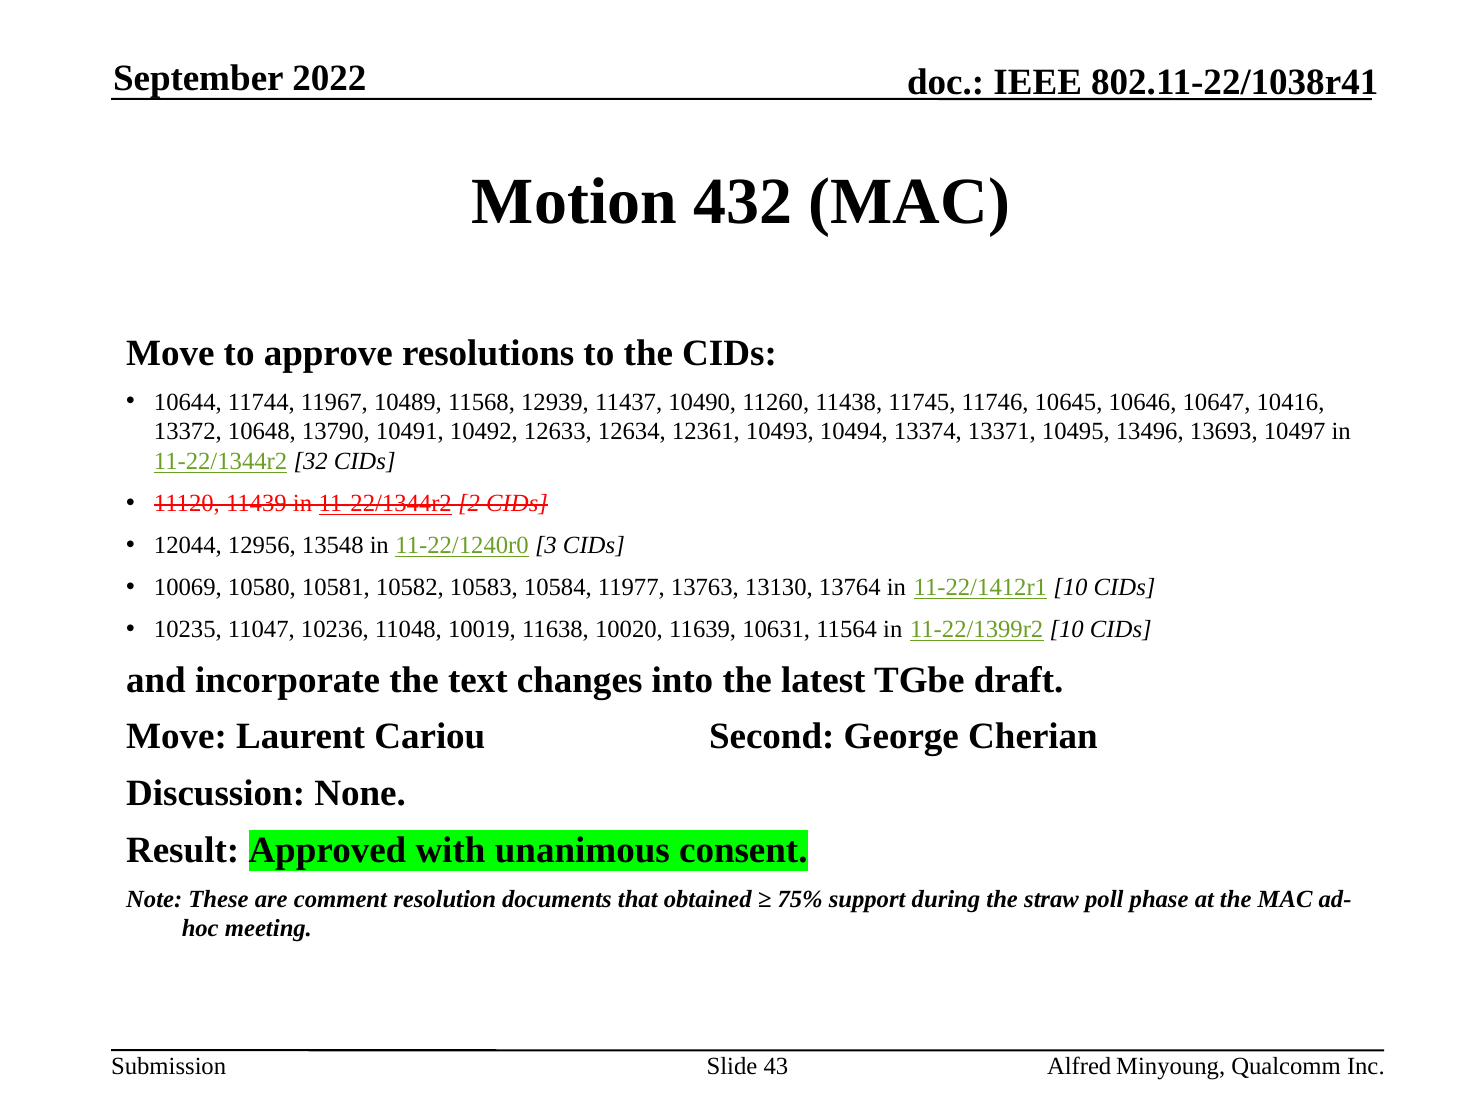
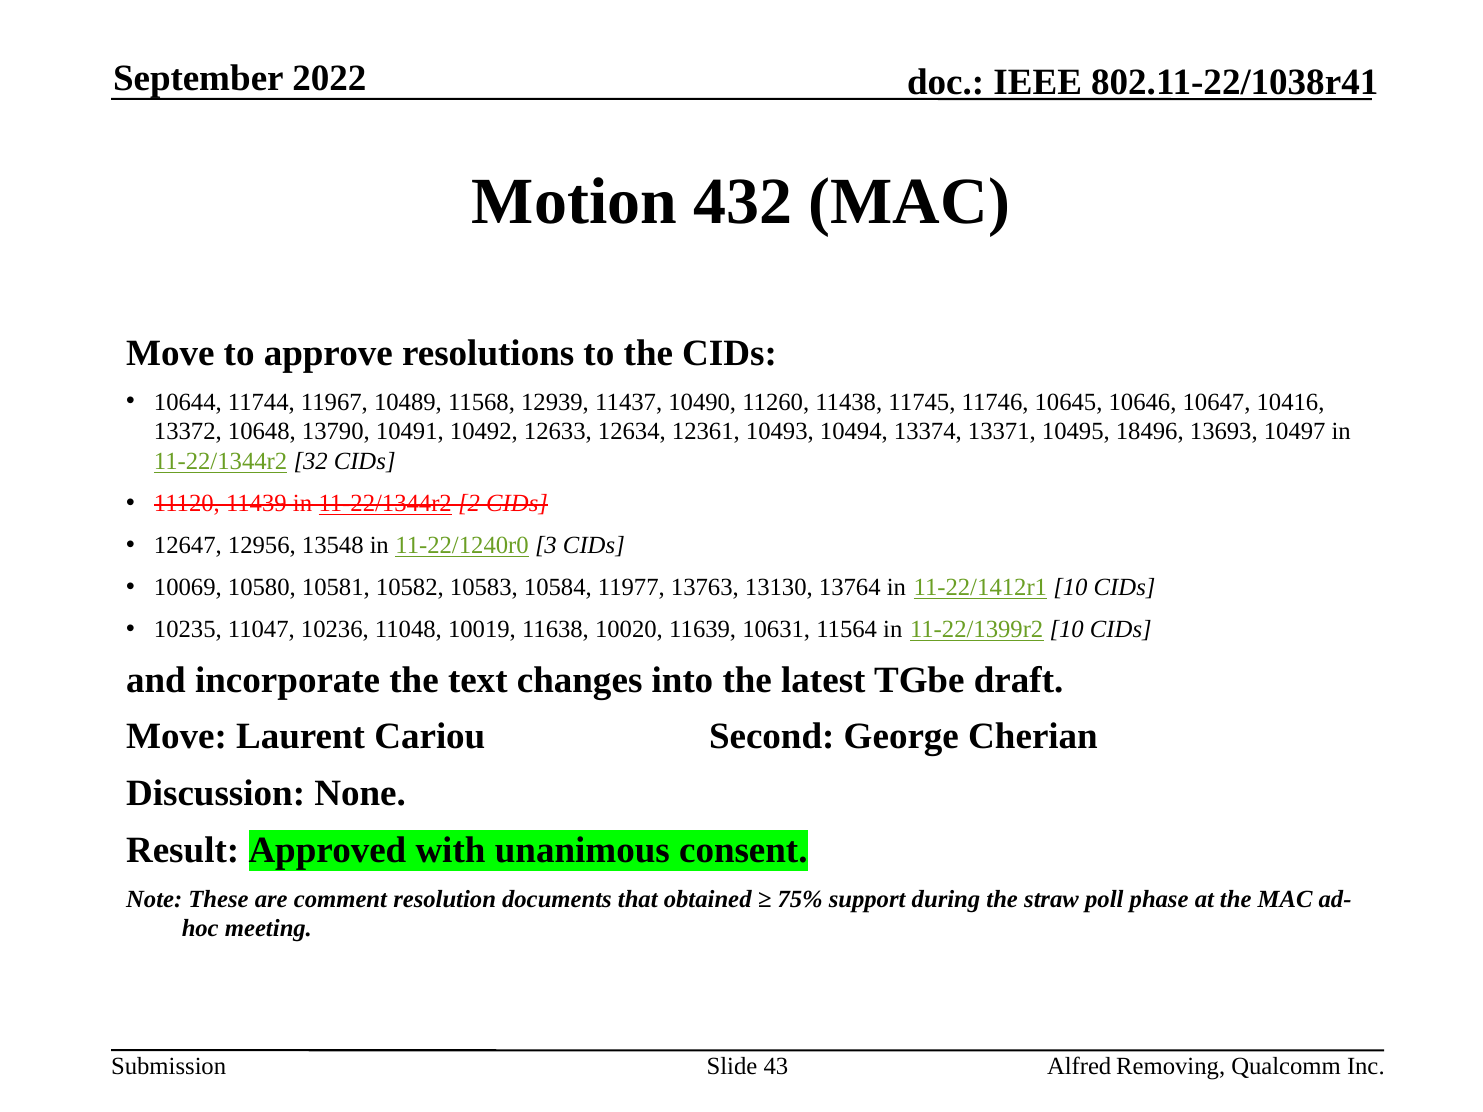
13496: 13496 -> 18496 (1150, 432)
12044: 12044 -> 12647 (188, 546)
Minyoung: Minyoung -> Removing (1171, 1067)
